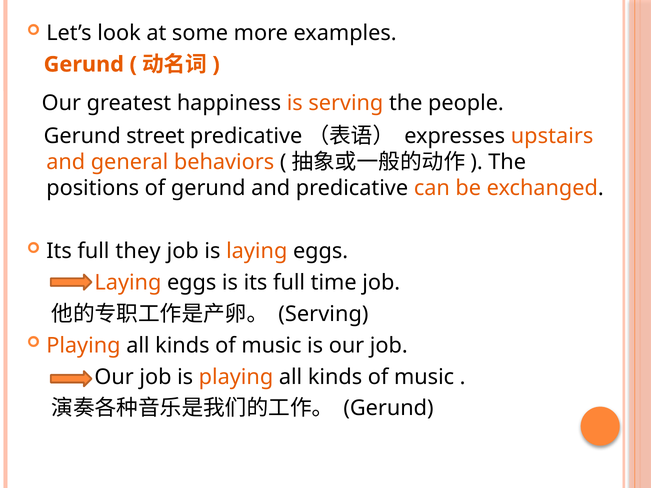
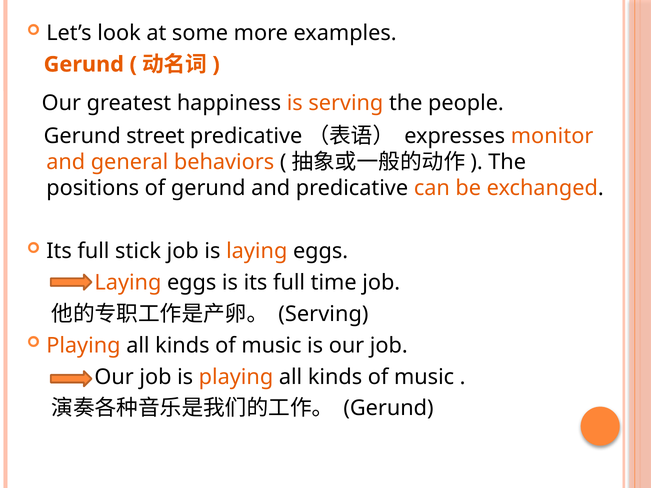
upstairs: upstairs -> monitor (552, 136)
they: they -> stick (138, 251)
